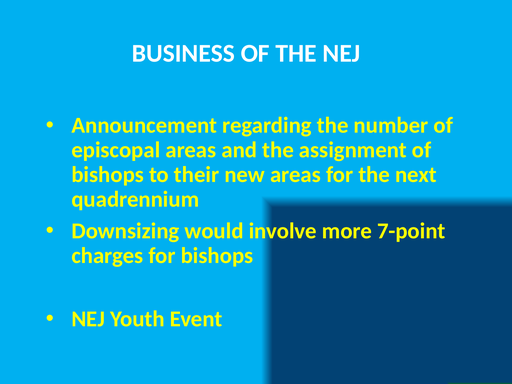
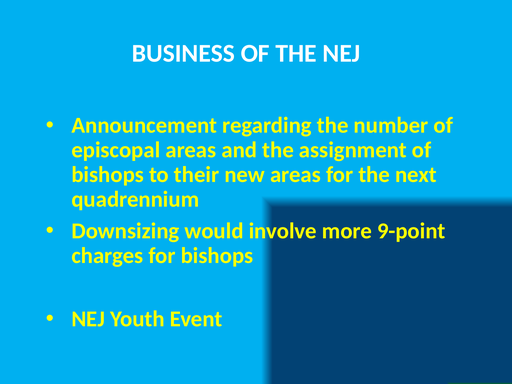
7-point: 7-point -> 9-point (411, 231)
